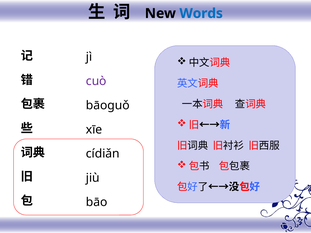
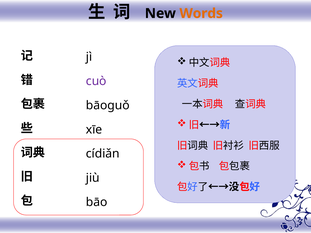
Words colour: blue -> orange (201, 13)
